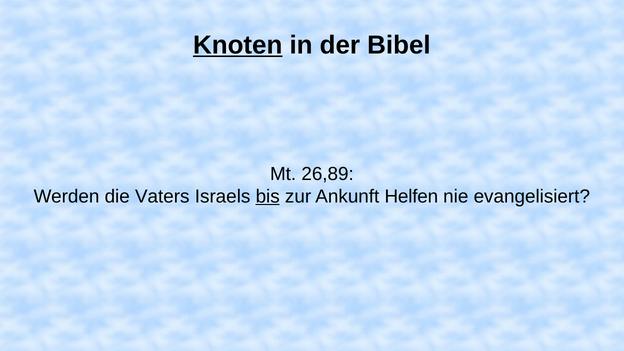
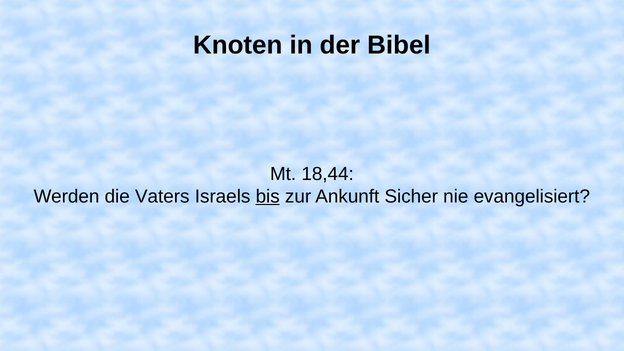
Knoten underline: present -> none (238, 45)
26,89: 26,89 -> 18,44 (328, 174)
Helfen: Helfen -> Sicher (411, 197)
